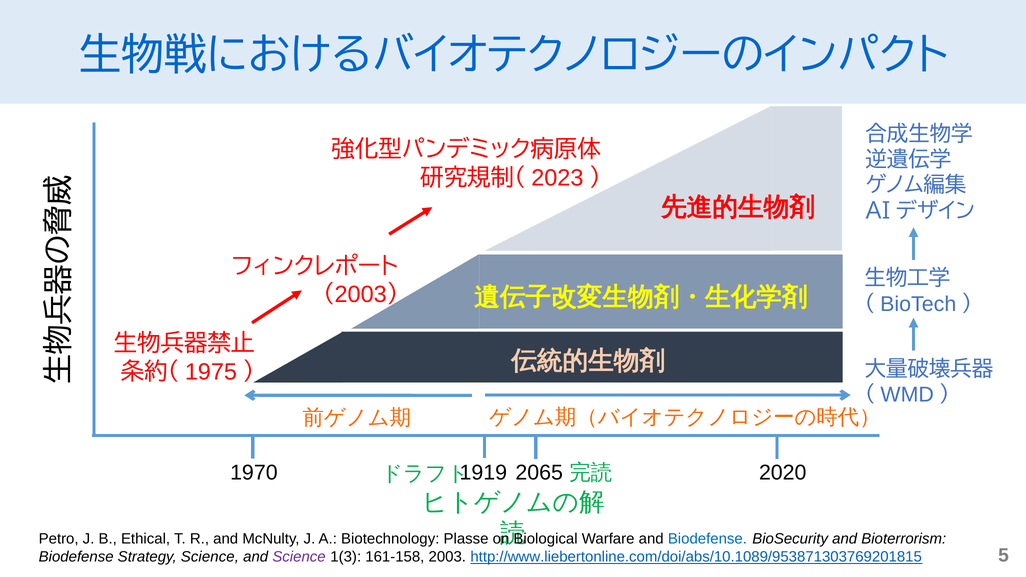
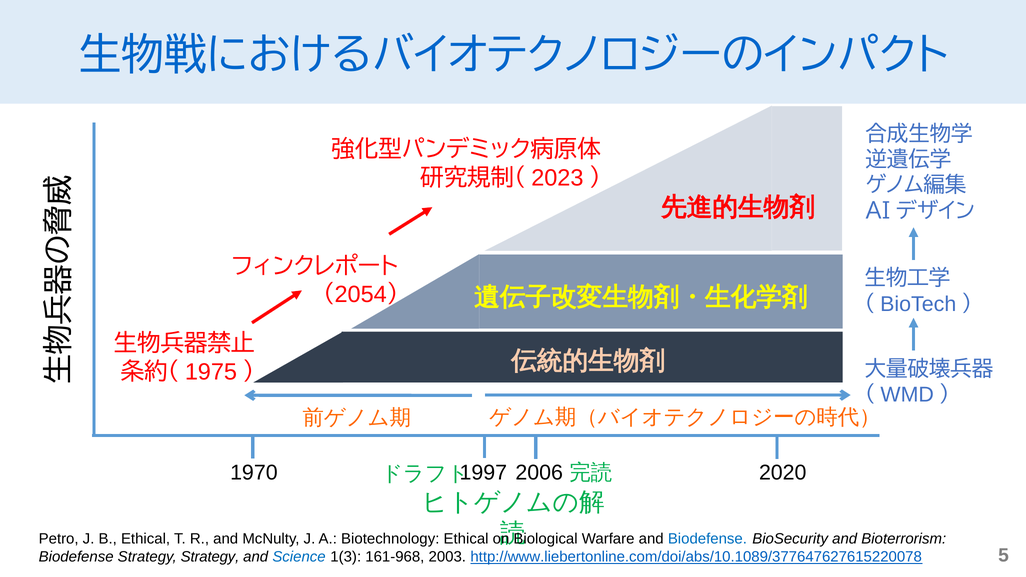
2003: 2003 -> 2054 (361, 295)
1919: 1919 -> 1997 (483, 473)
2065: 2065 -> 2006 (539, 473)
Biotechnology Plasse: Plasse -> Ethical (466, 539)
Strategy Science: Science -> Strategy (210, 557)
Science colour: purple -> blue (299, 557)
161-158: 161-158 -> 161-968 (395, 557)
http://www.liebertonline.com/doi/abs/10.1089/953871303769201815: http://www.liebertonline.com/doi/abs/10.1089/953871303769201815 -> http://www.liebertonline.com/doi/abs/10.1089/377647627615220078 (696, 557)
